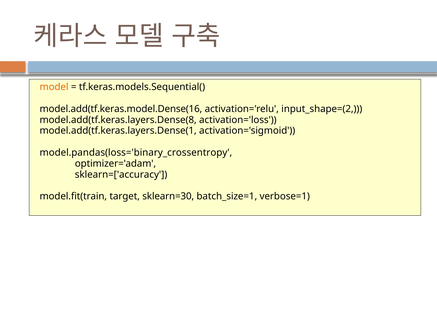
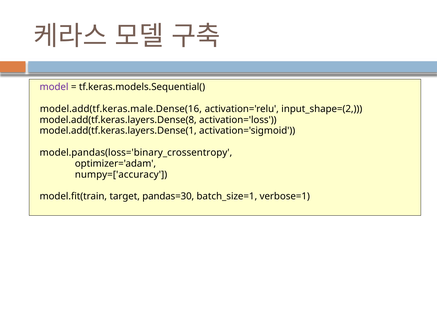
model colour: orange -> purple (54, 87)
model.add(tf.keras.model.Dense(16: model.add(tf.keras.model.Dense(16 -> model.add(tf.keras.male.Dense(16 (121, 109)
sklearn=['accuracy: sklearn=['accuracy -> numpy=['accuracy (121, 174)
sklearn=30: sklearn=30 -> pandas=30 (168, 196)
